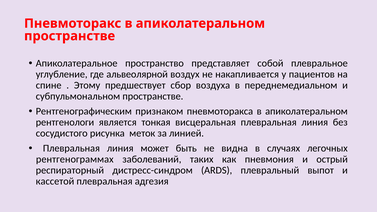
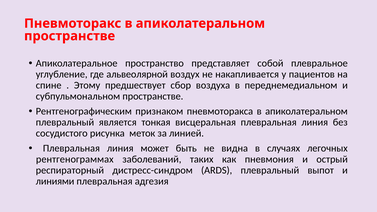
рентгенологи: рентгенологи -> плевральный (65, 122)
кассетой: кассетой -> линиями (55, 181)
